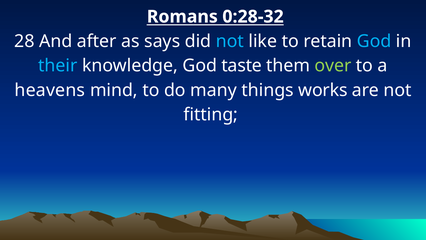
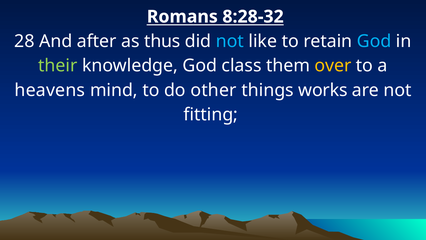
0:28-32: 0:28-32 -> 8:28-32 (253, 17)
says: says -> thus (162, 41)
their colour: light blue -> light green (58, 66)
taste: taste -> class (242, 66)
over colour: light green -> yellow (333, 66)
many: many -> other (214, 90)
